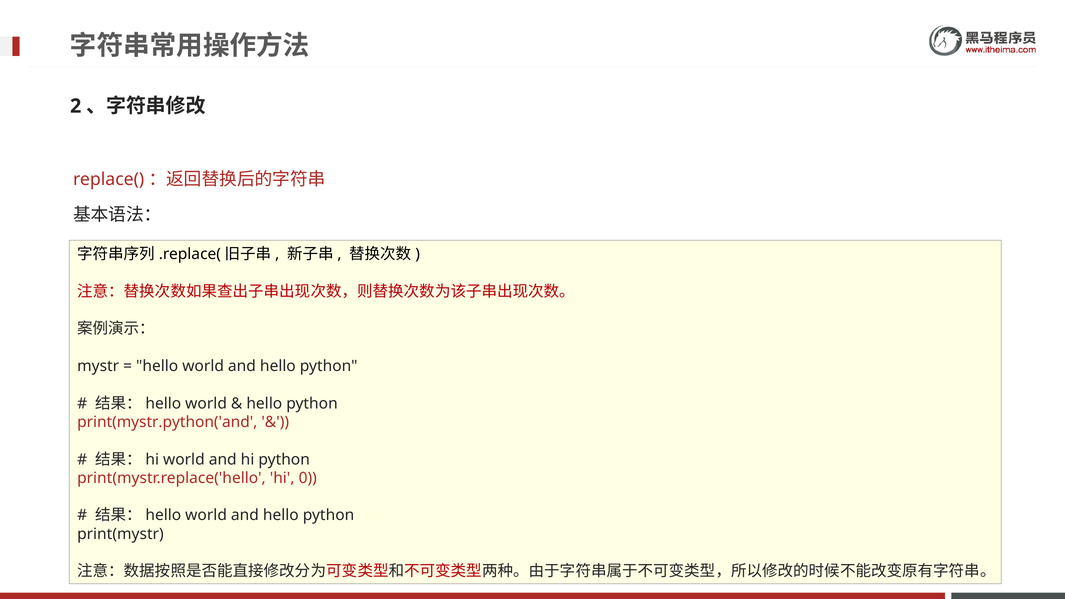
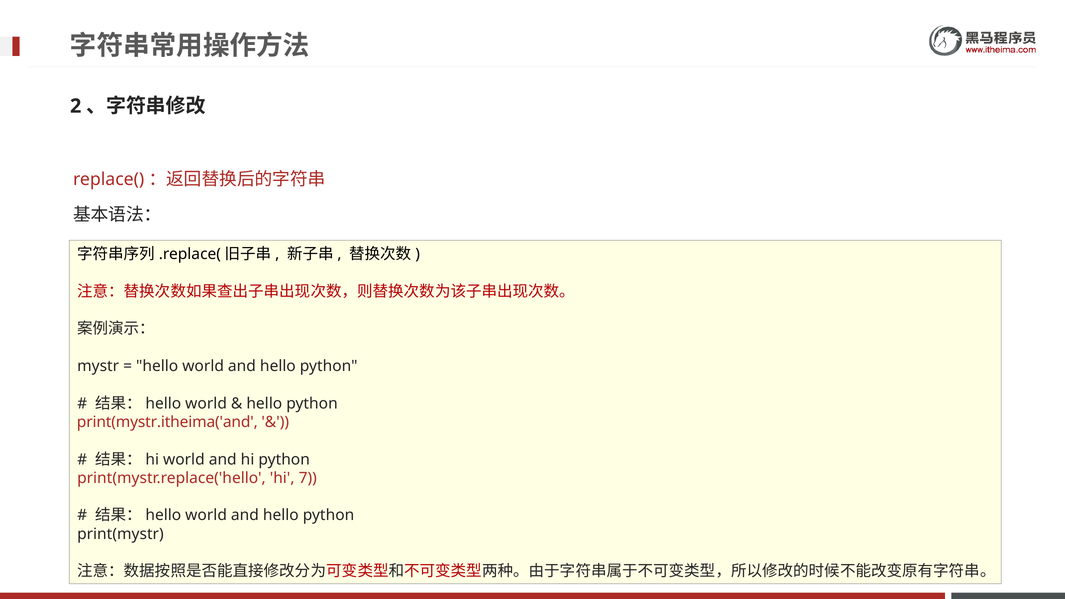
print(mystr.python('and: print(mystr.python('and -> print(mystr.itheima('and (167, 422)
0: 0 -> 7 (308, 478)
